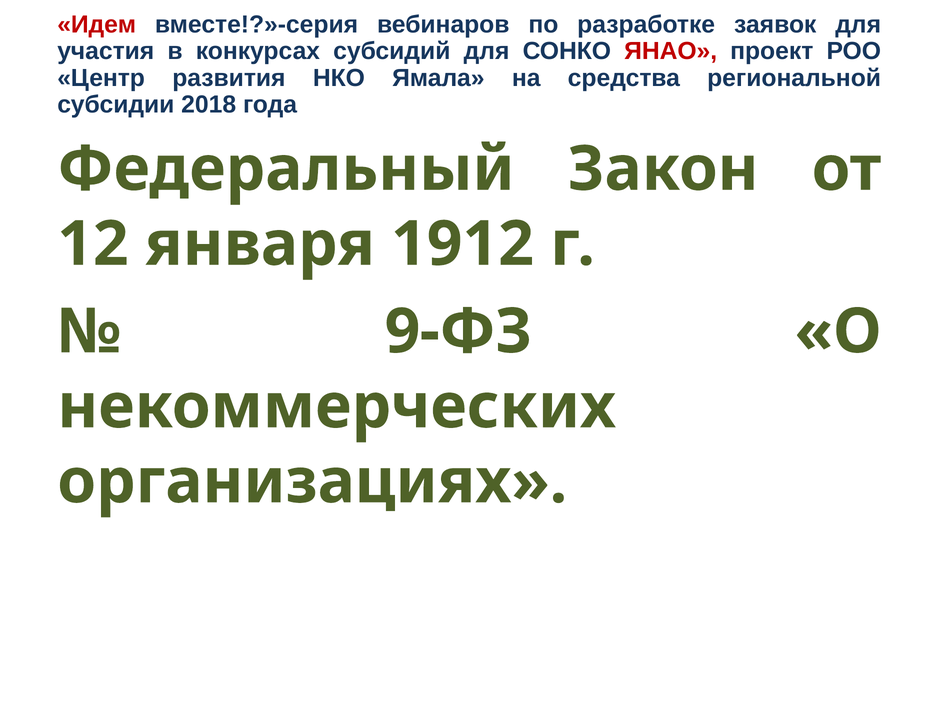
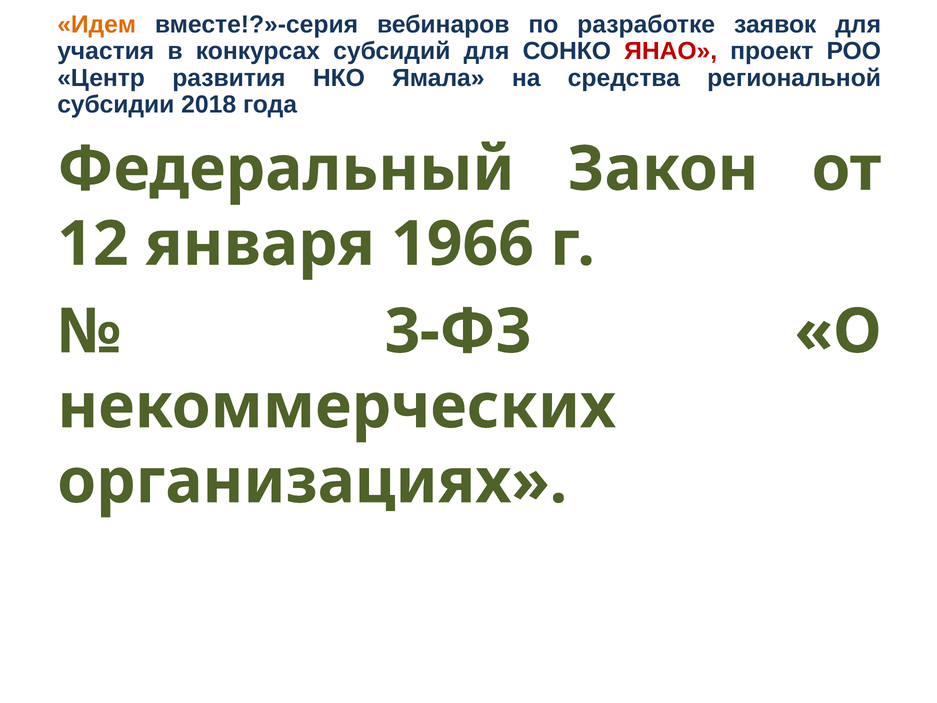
Идем colour: red -> orange (97, 25)
1912: 1912 -> 1966 (462, 244)
9-ФЗ: 9-ФЗ -> 3-ФЗ (458, 332)
